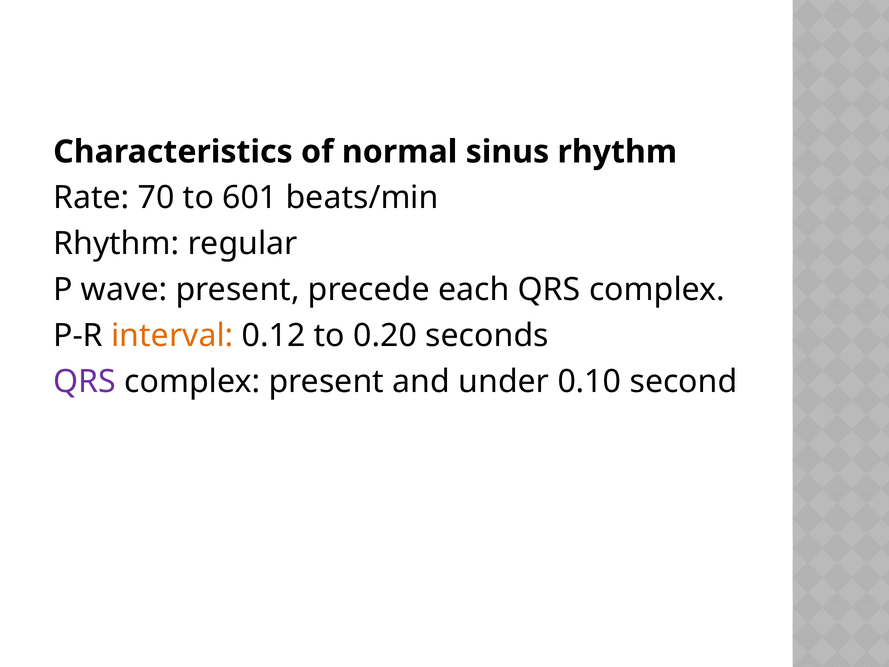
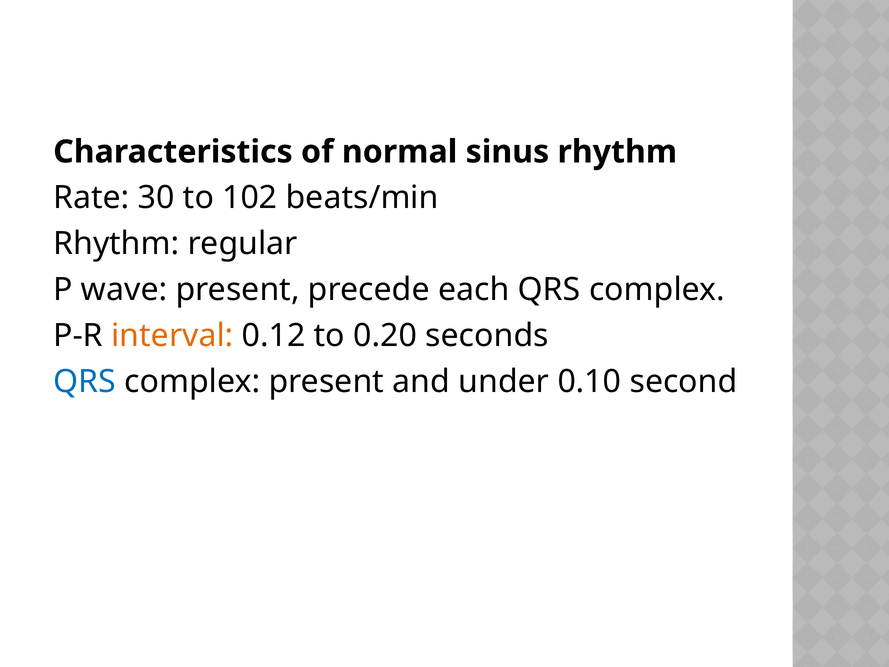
70: 70 -> 30 (156, 198)
601: 601 -> 102 (250, 198)
QRS colour: purple -> blue (85, 381)
